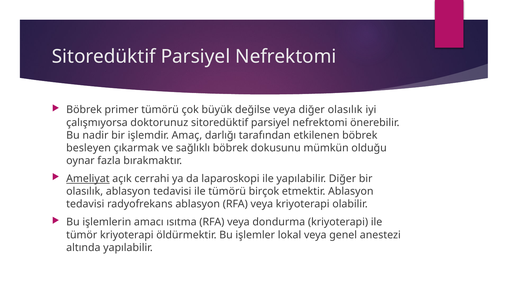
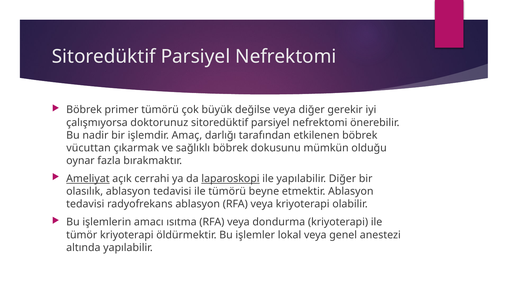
diğer olasılık: olasılık -> gerekir (345, 110)
besleyen: besleyen -> vücuttan (89, 148)
laparoskopi underline: none -> present (230, 179)
birçok: birçok -> beyne (264, 191)
